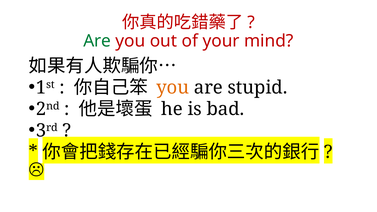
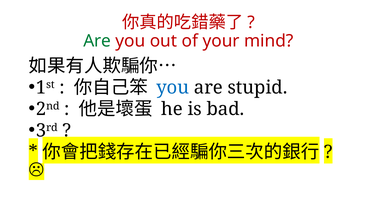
you colour: orange -> blue (173, 88)
